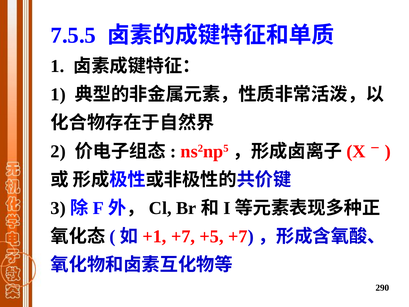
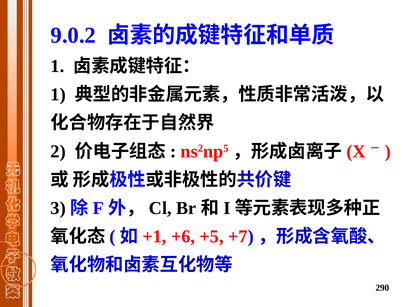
7.5.5: 7.5.5 -> 9.0.2 (73, 35)
+7: +7 -> +6 (183, 236)
